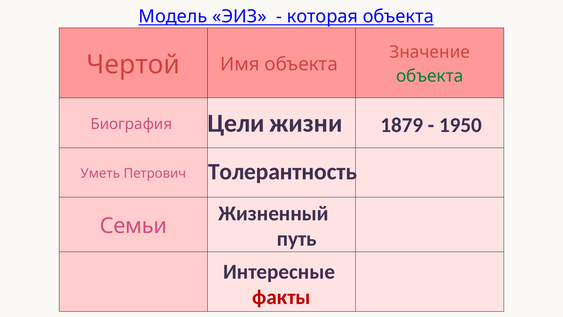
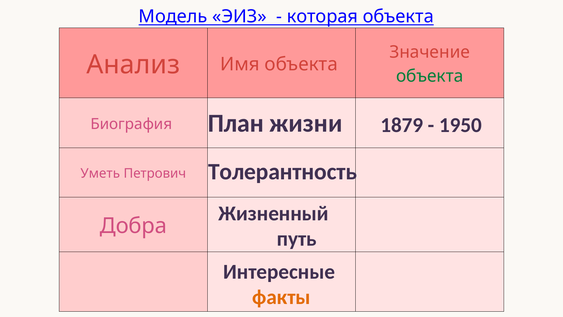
Чертой: Чертой -> Анализ (133, 65)
Цели: Цели -> План (236, 123)
Семьи: Семьи -> Добра (133, 226)
факты colour: red -> orange (281, 297)
